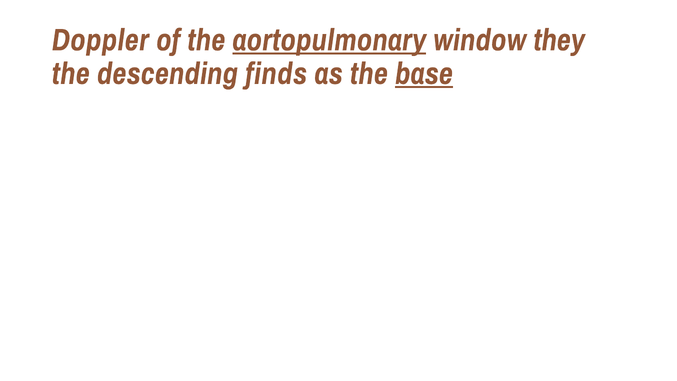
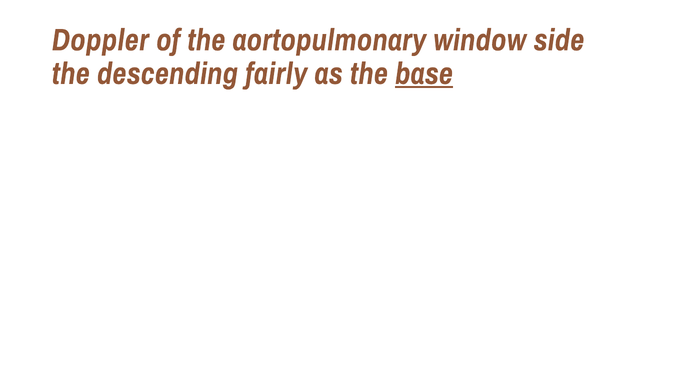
aortopulmonary underline: present -> none (329, 40)
they: they -> side (559, 40)
finds: finds -> fairly (276, 74)
